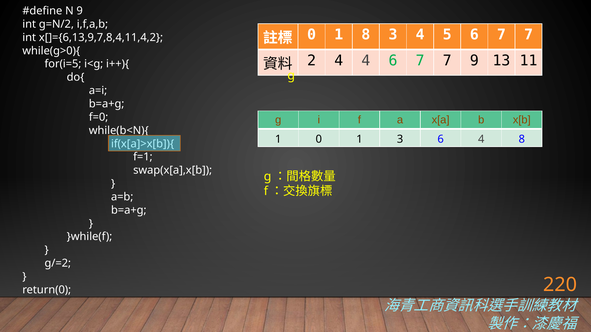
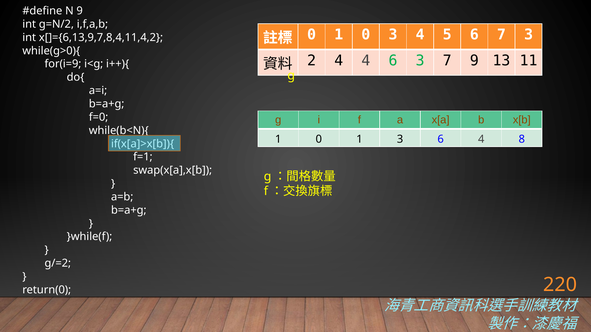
0 1 8: 8 -> 0 (366, 35)
5 6 7 7: 7 -> 3 (529, 35)
4 6 7: 7 -> 3 (420, 61)
for(i=5: for(i=5 -> for(i=9 (63, 64)
